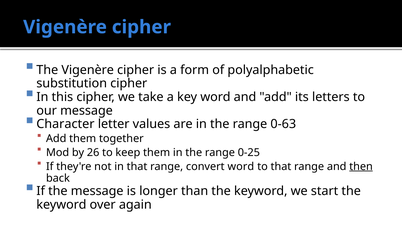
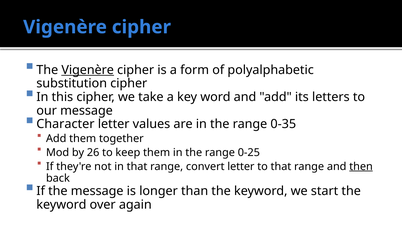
Vigenère underline: none -> present (88, 70)
0-63: 0-63 -> 0-35 (283, 124)
convert word: word -> letter (241, 167)
